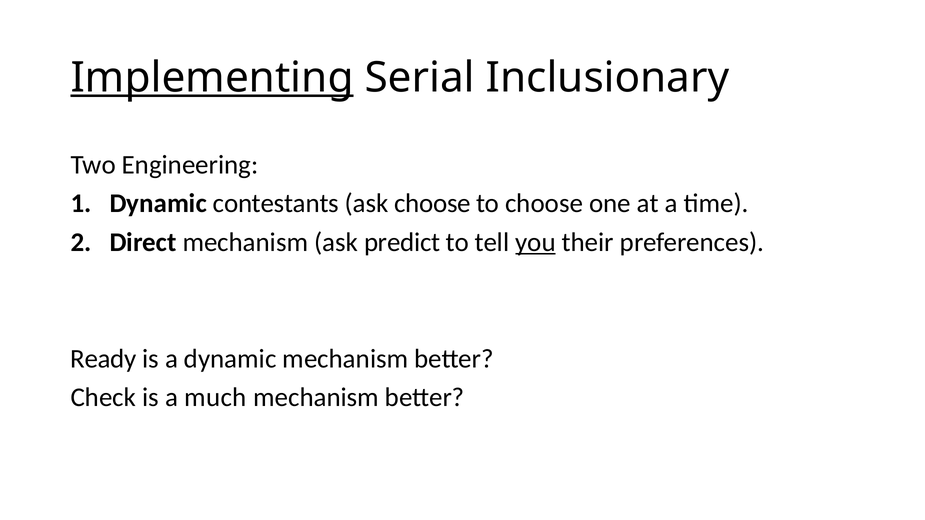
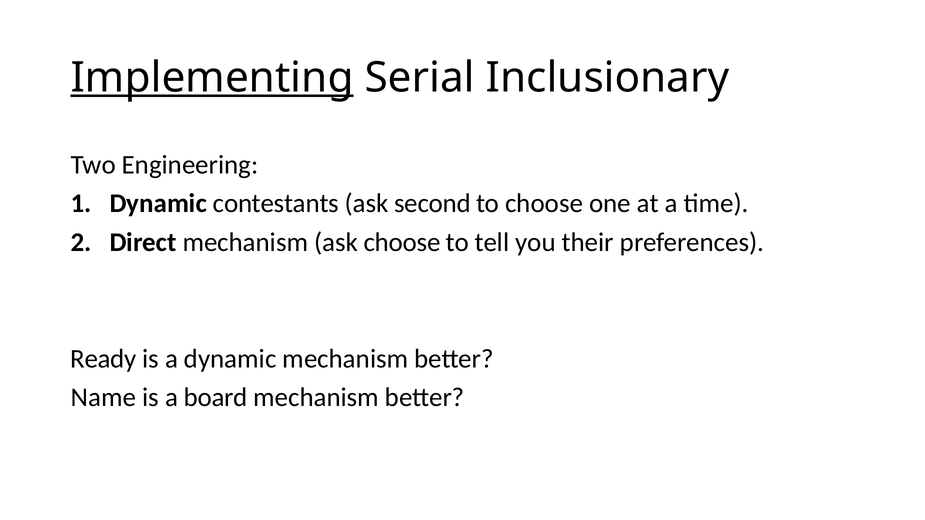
ask choose: choose -> second (432, 204)
ask predict: predict -> choose (402, 242)
you underline: present -> none (536, 242)
Check: Check -> Name (103, 398)
much: much -> board (216, 398)
